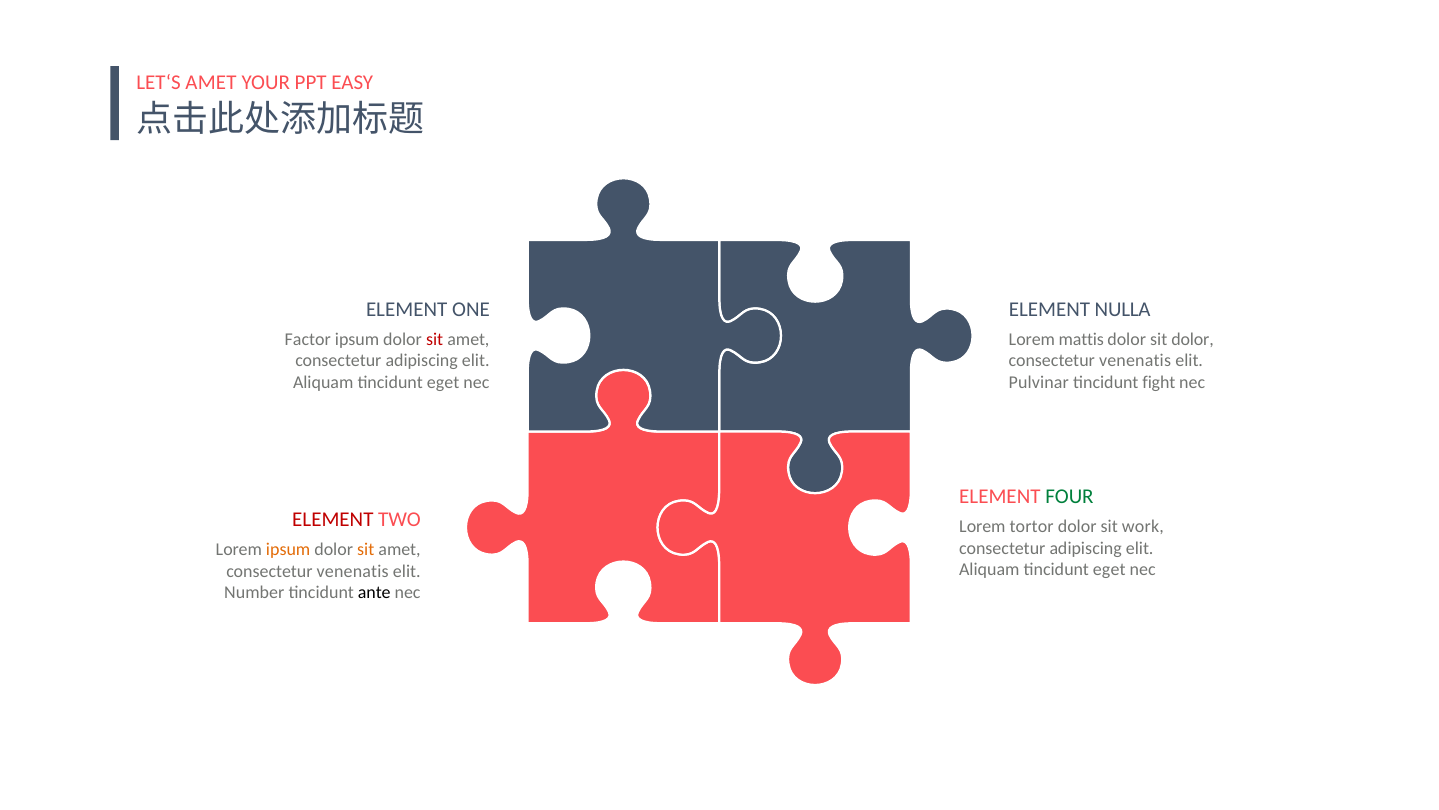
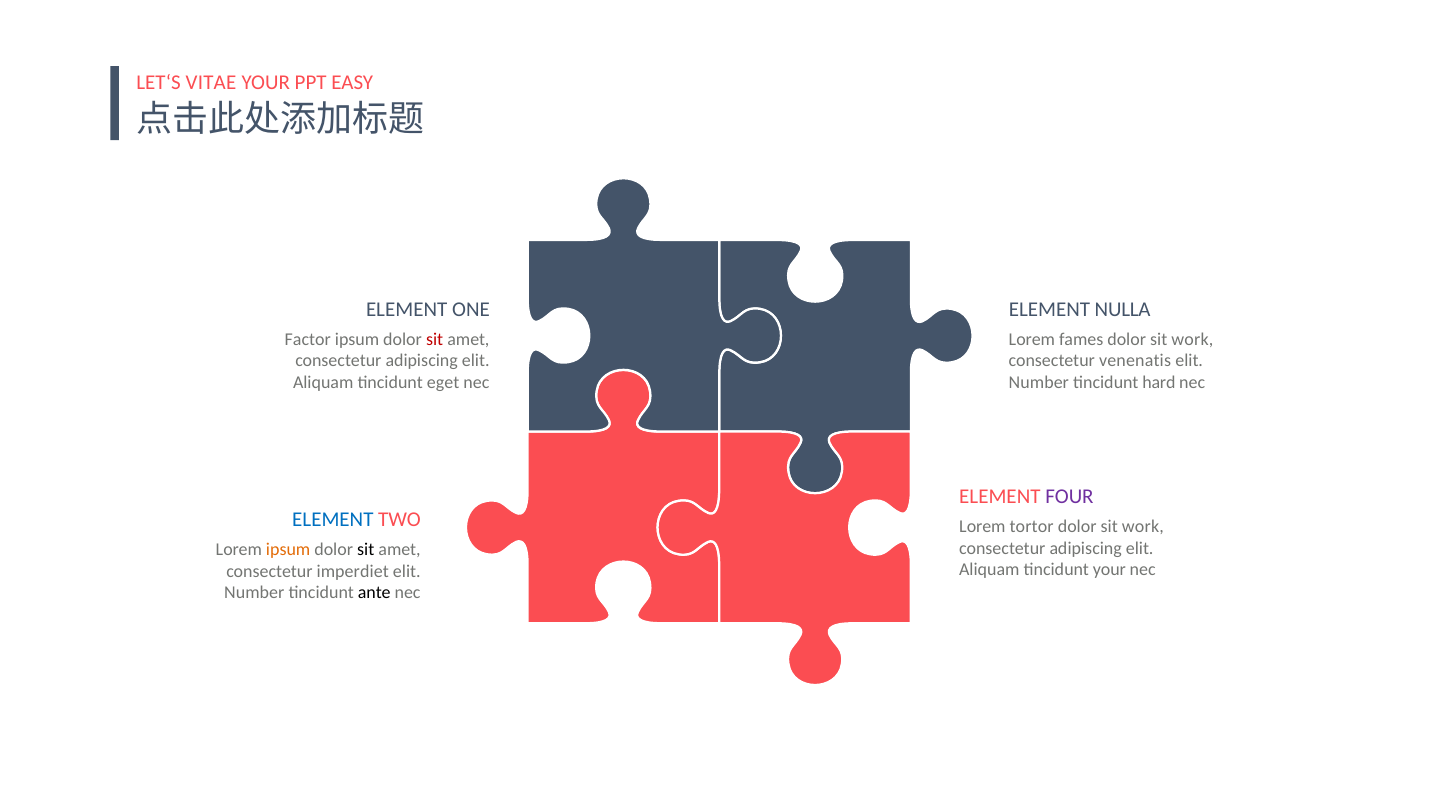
LET‘S AMET: AMET -> VITAE (211, 83)
mattis: mattis -> fames (1081, 339)
dolor: dolor -> work (1192, 339)
Pulvinar: Pulvinar -> Number (1039, 382)
fight: fight -> hard (1159, 382)
FOUR colour: green -> purple (1069, 497)
ELEMENT colour: red -> blue (333, 519)
sit colour: orange -> black (366, 549)
eget: eget -> your (1109, 570)
venenatis: venenatis -> imperdiet (353, 571)
